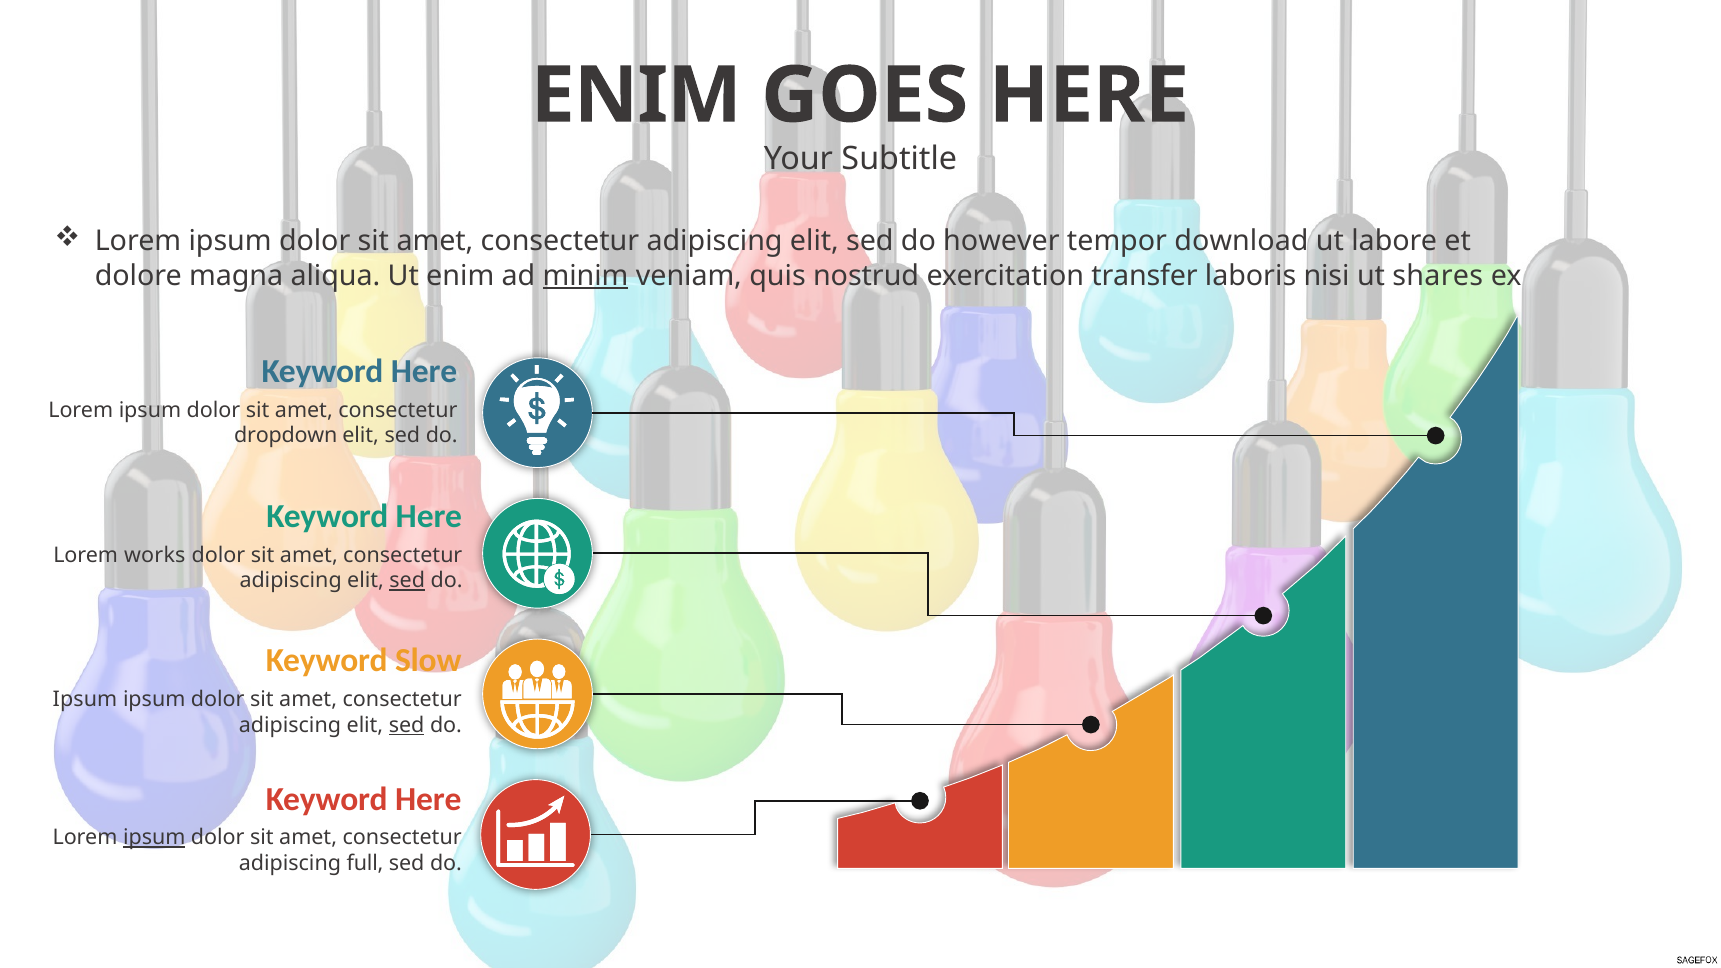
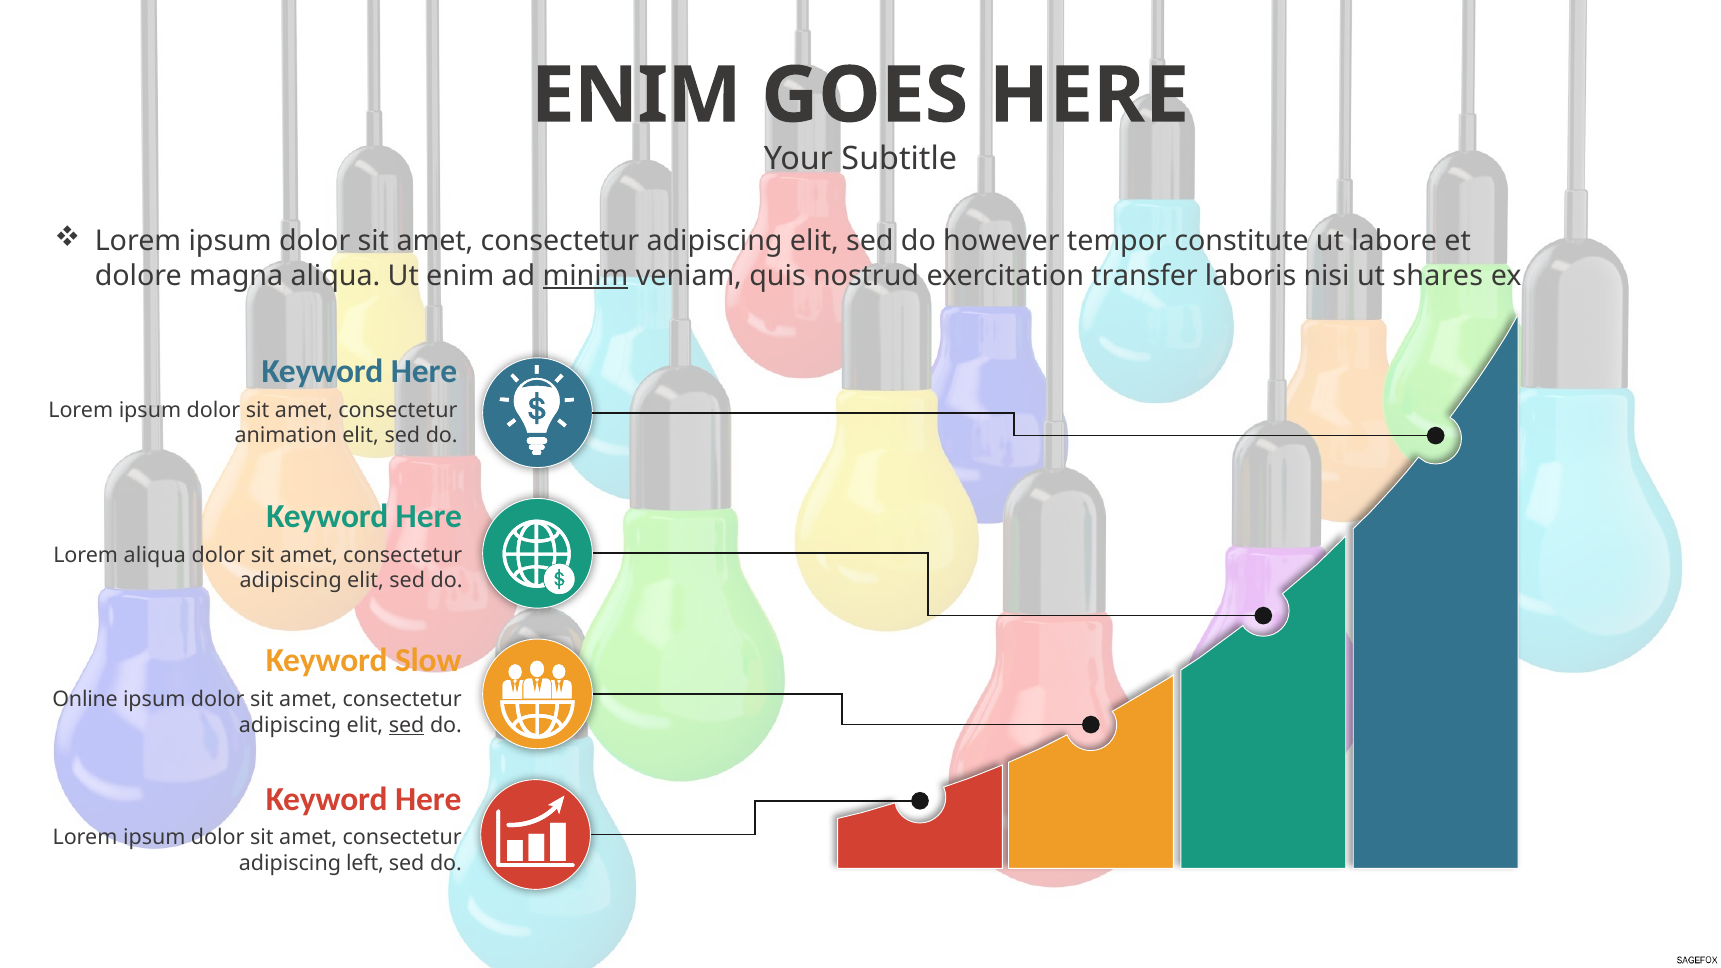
download: download -> constitute (1242, 241)
dropdown: dropdown -> animation (286, 436)
Lorem works: works -> aliqua (155, 555)
sed underline: present -> none (407, 581)
Ipsum: Ipsum -> Online (85, 699)
ipsum underline: present -> none (154, 838)
full: full -> left (365, 864)
